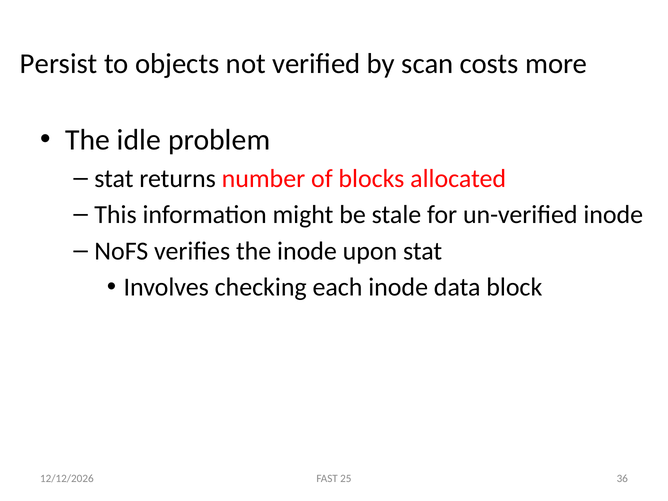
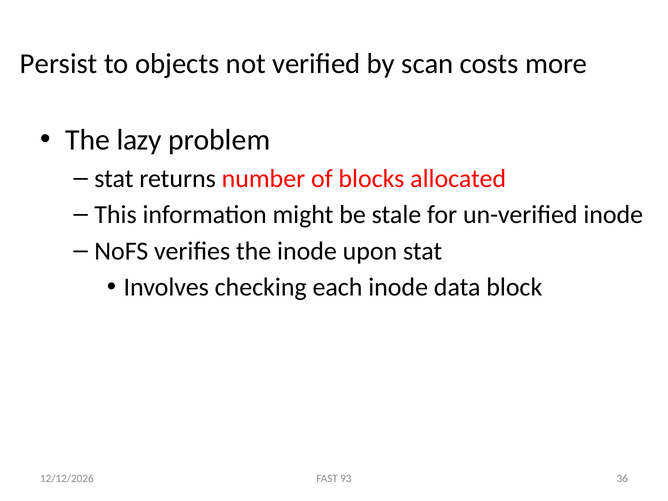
idle: idle -> lazy (139, 140)
25: 25 -> 93 (346, 478)
